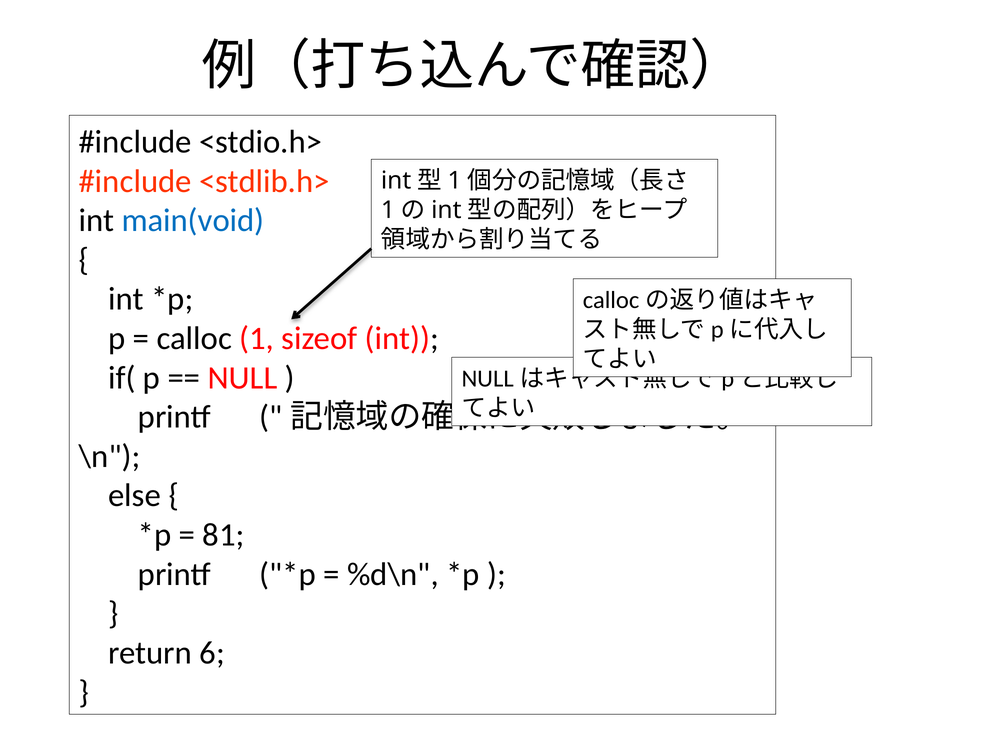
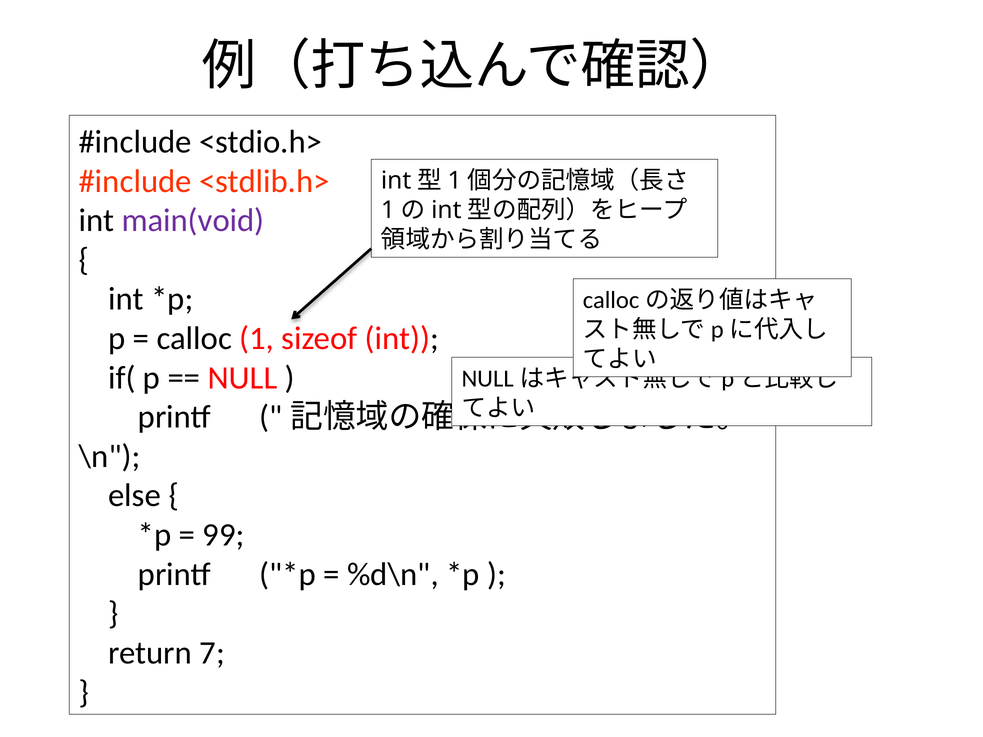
main(void colour: blue -> purple (193, 221)
81: 81 -> 99 (223, 535)
6: 6 -> 7 (212, 653)
